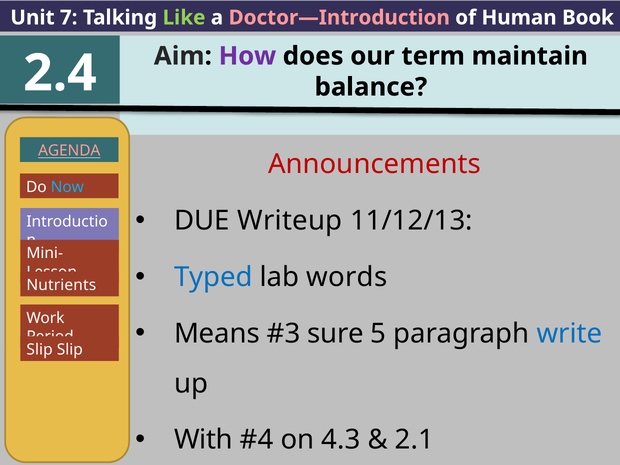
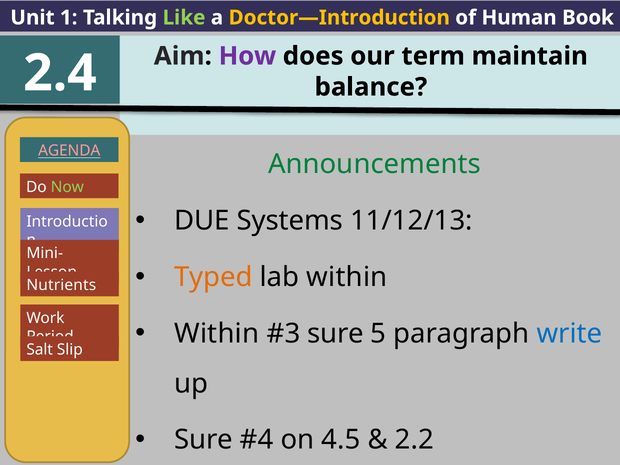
7: 7 -> 1 (69, 18)
Doctor—Introduction colour: pink -> yellow (339, 18)
Announcements colour: red -> green (374, 164)
Now colour: light blue -> light green (67, 187)
Writeup: Writeup -> Systems (290, 221)
Typed colour: blue -> orange (213, 277)
lab words: words -> within (347, 277)
Means: Means -> Within (217, 334)
Slip: Slip -> Salt (40, 350)
With: With -> Sure (203, 440)
4.3: 4.3 -> 4.5 (341, 440)
2.1: 2.1 -> 2.2 (414, 440)
